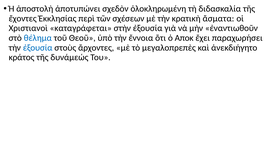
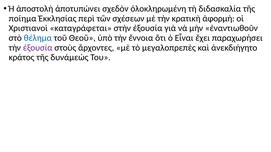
ἔχοντες: ἔχοντες -> ποίημα (23, 19)
ἄσματα: ἄσματα -> ἀφορμὴ (219, 19)
Ἀποκ: Ἀποκ -> Εἶναι (184, 38)
ἐξουσία colour: blue -> purple (38, 48)
